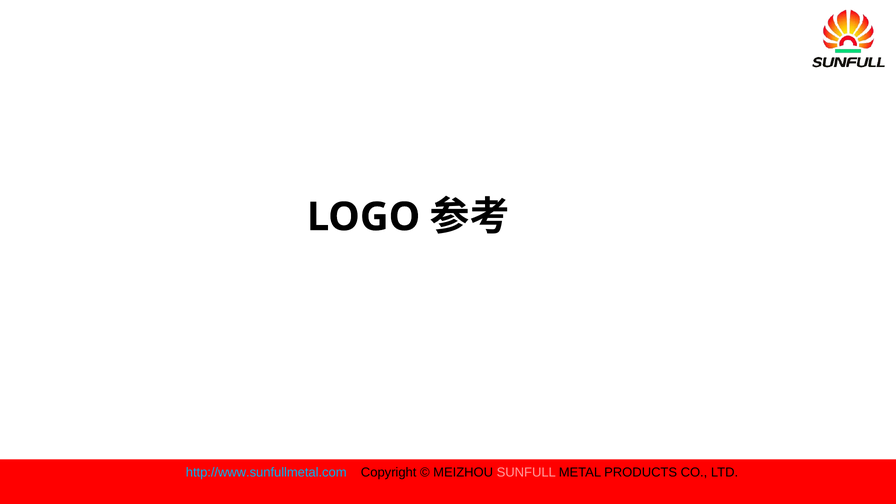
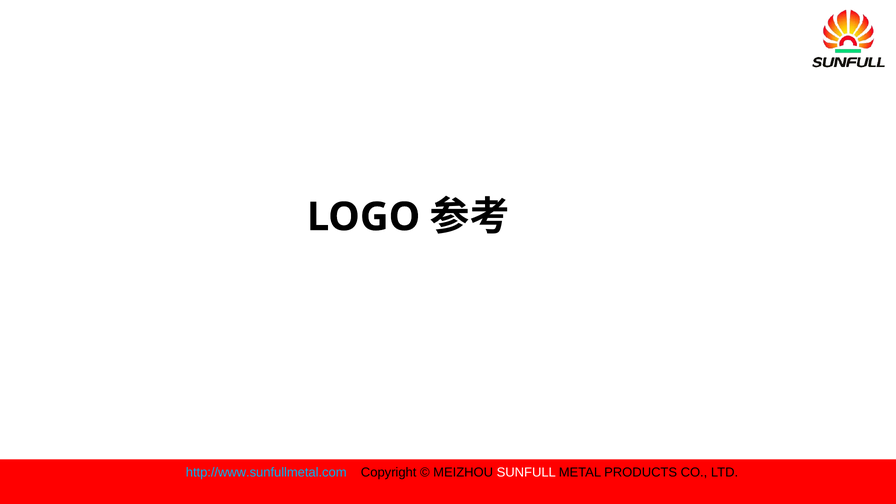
SUNFULL colour: pink -> white (526, 473)
